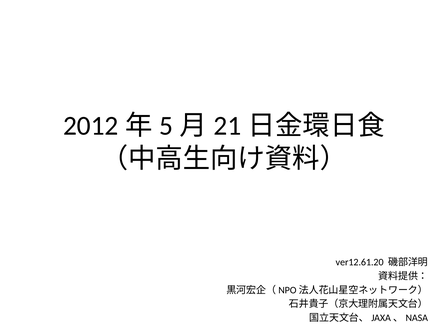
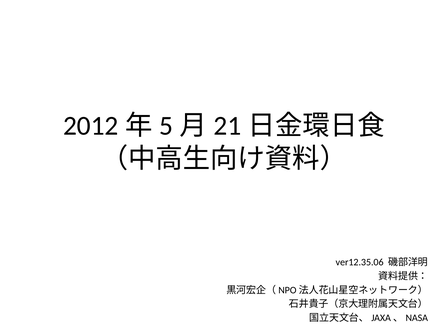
ver12.61.20: ver12.61.20 -> ver12.35.06 (360, 262)
